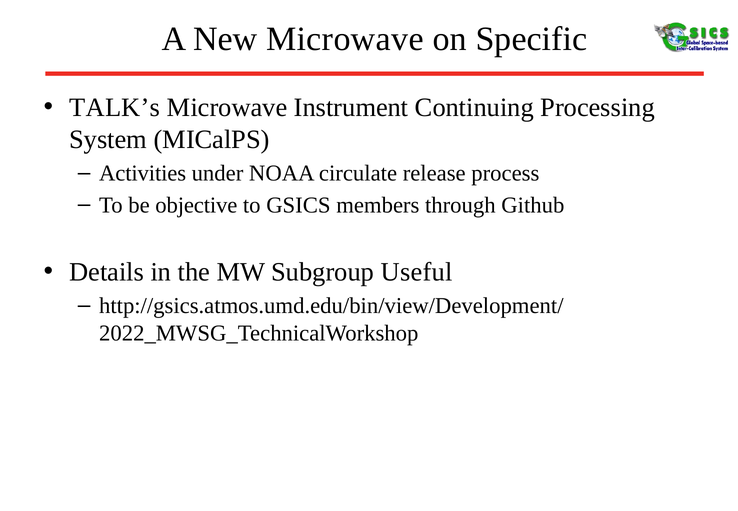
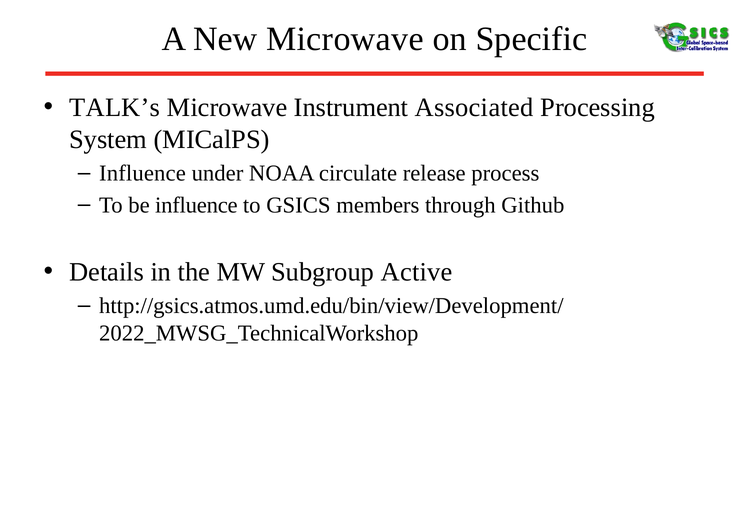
Continuing: Continuing -> Associated (474, 108)
Activities: Activities -> Influence (142, 173)
be objective: objective -> influence (196, 205)
Useful: Useful -> Active (417, 272)
